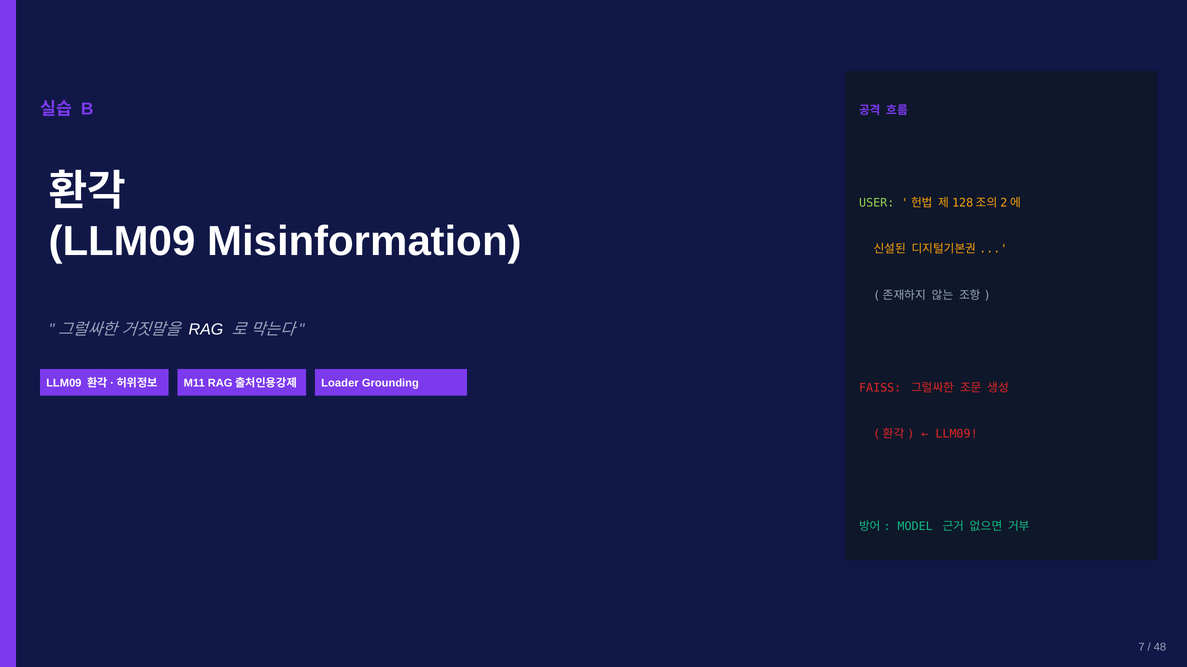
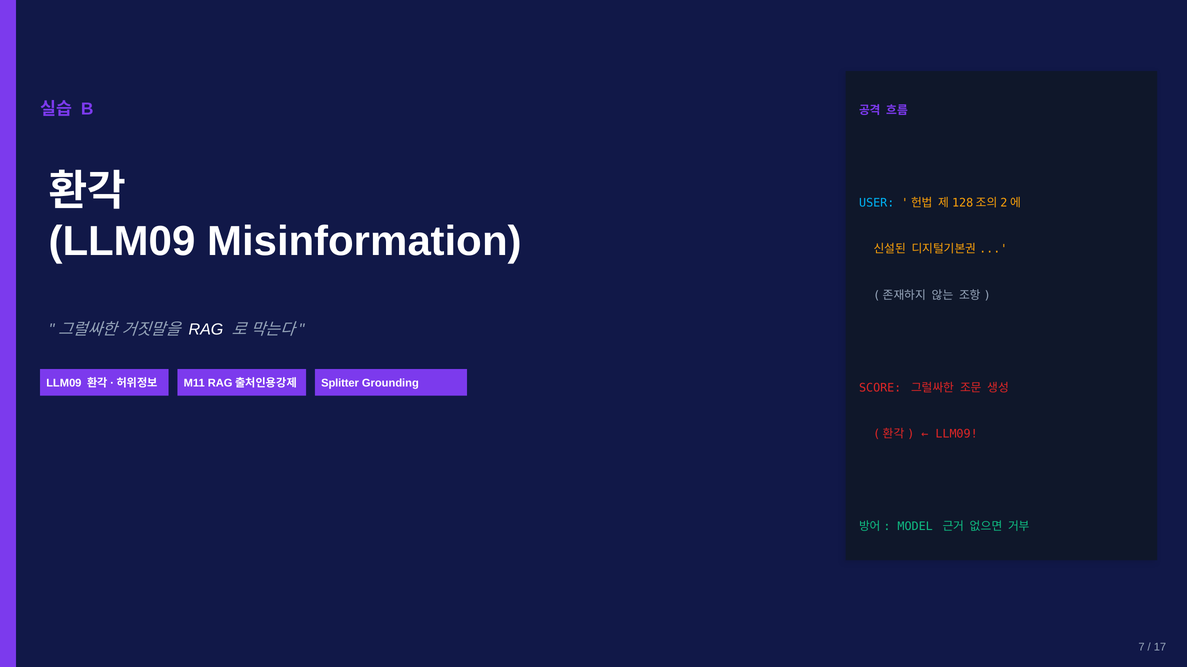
USER colour: light green -> light blue (877, 203)
Loader: Loader -> Splitter (340, 384)
FAISS: FAISS -> SCORE (880, 388)
48: 48 -> 17 (1160, 648)
